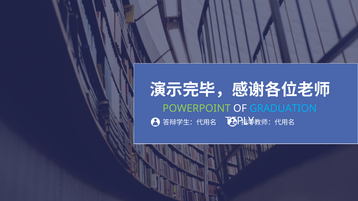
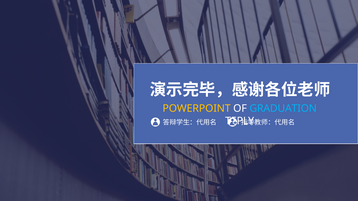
POWERPOINT colour: light green -> yellow (197, 109)
